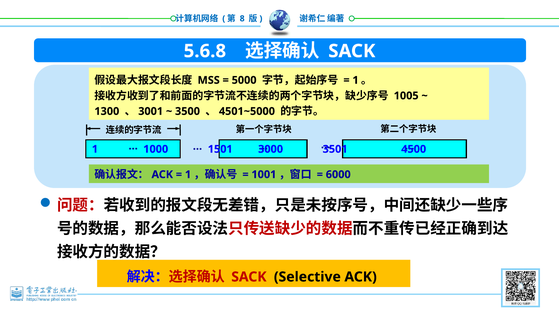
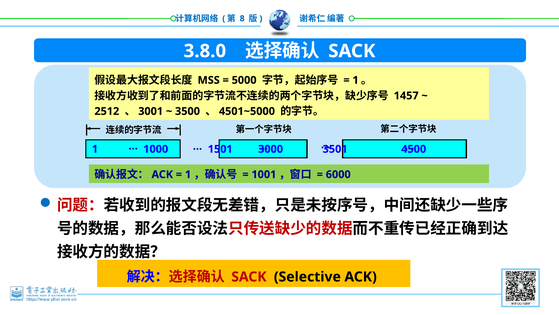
5.6.8: 5.6.8 -> 3.8.0 (205, 51)
1005: 1005 -> 1457 (406, 96)
1300: 1300 -> 2512 (107, 111)
